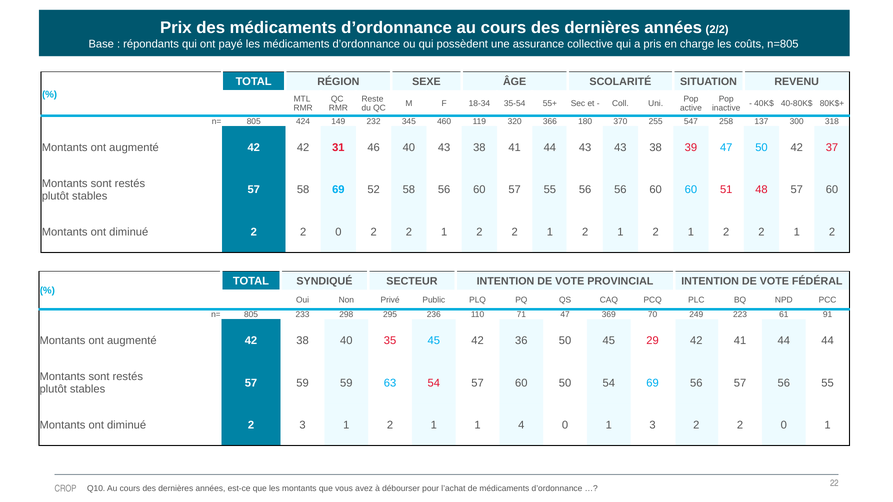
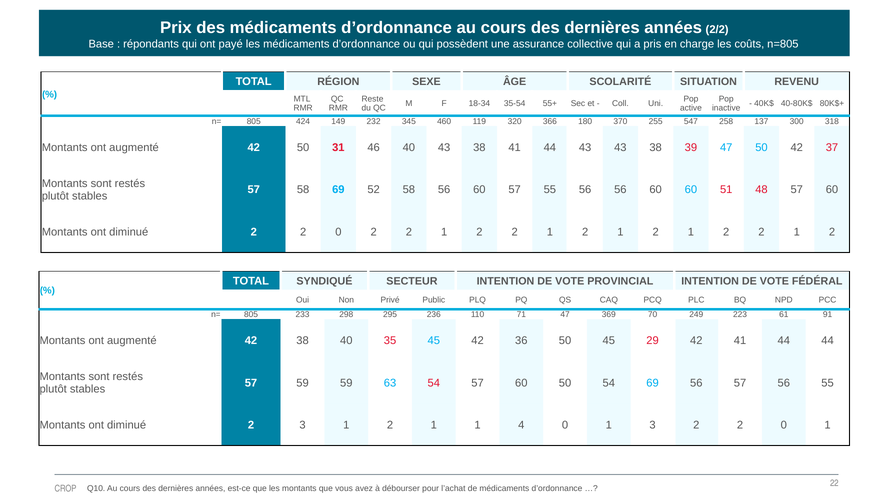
42 42: 42 -> 50 (303, 148)
